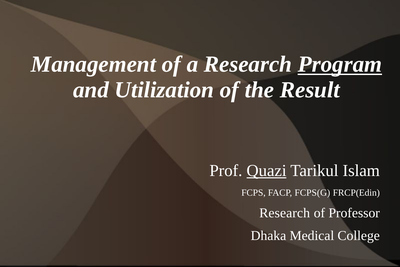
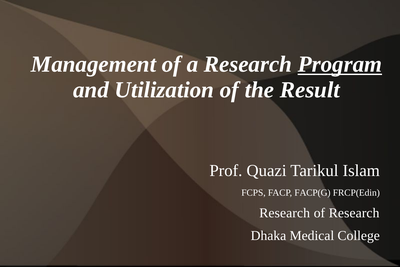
Quazi underline: present -> none (267, 170)
FCPS(G: FCPS(G -> FACP(G (312, 192)
of Professor: Professor -> Research (354, 213)
